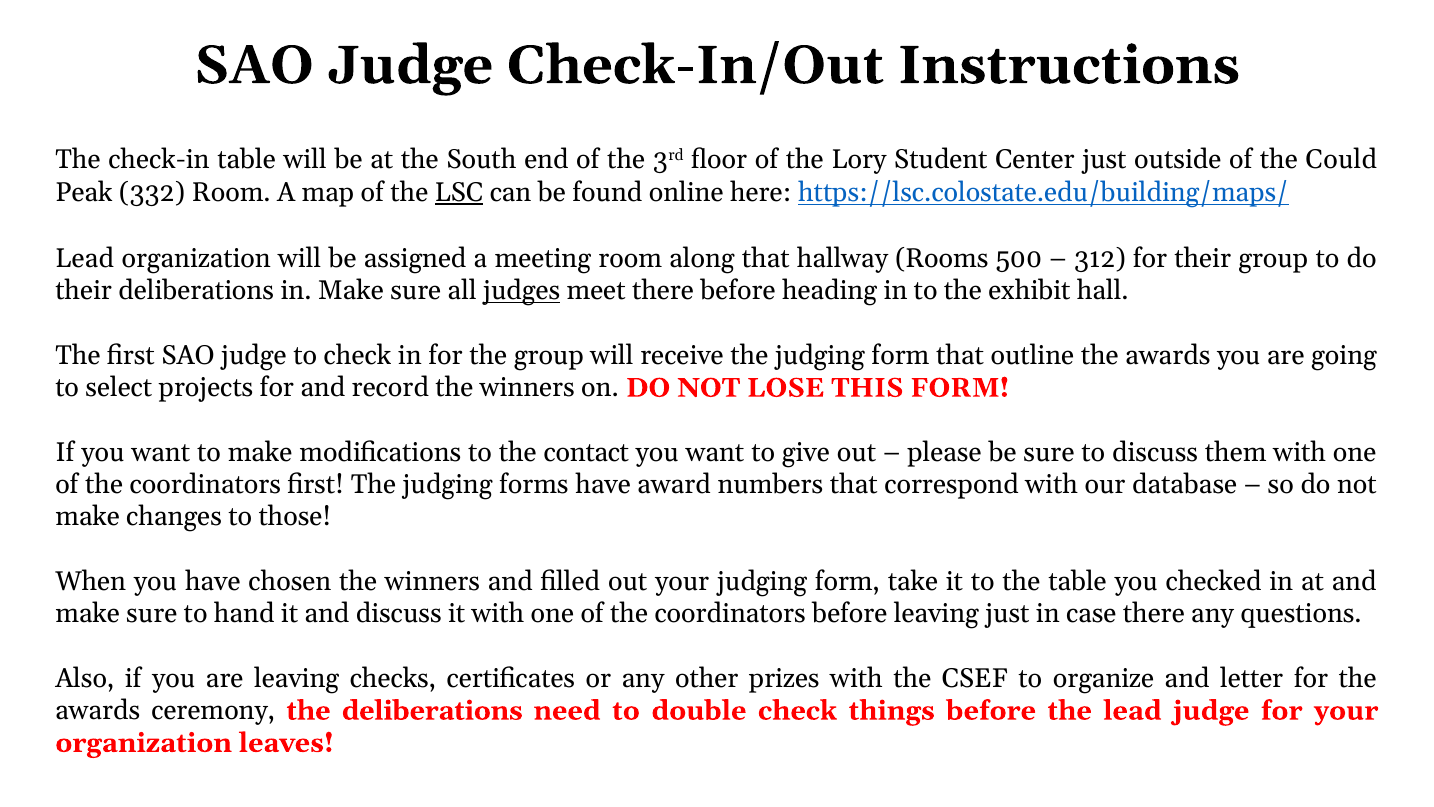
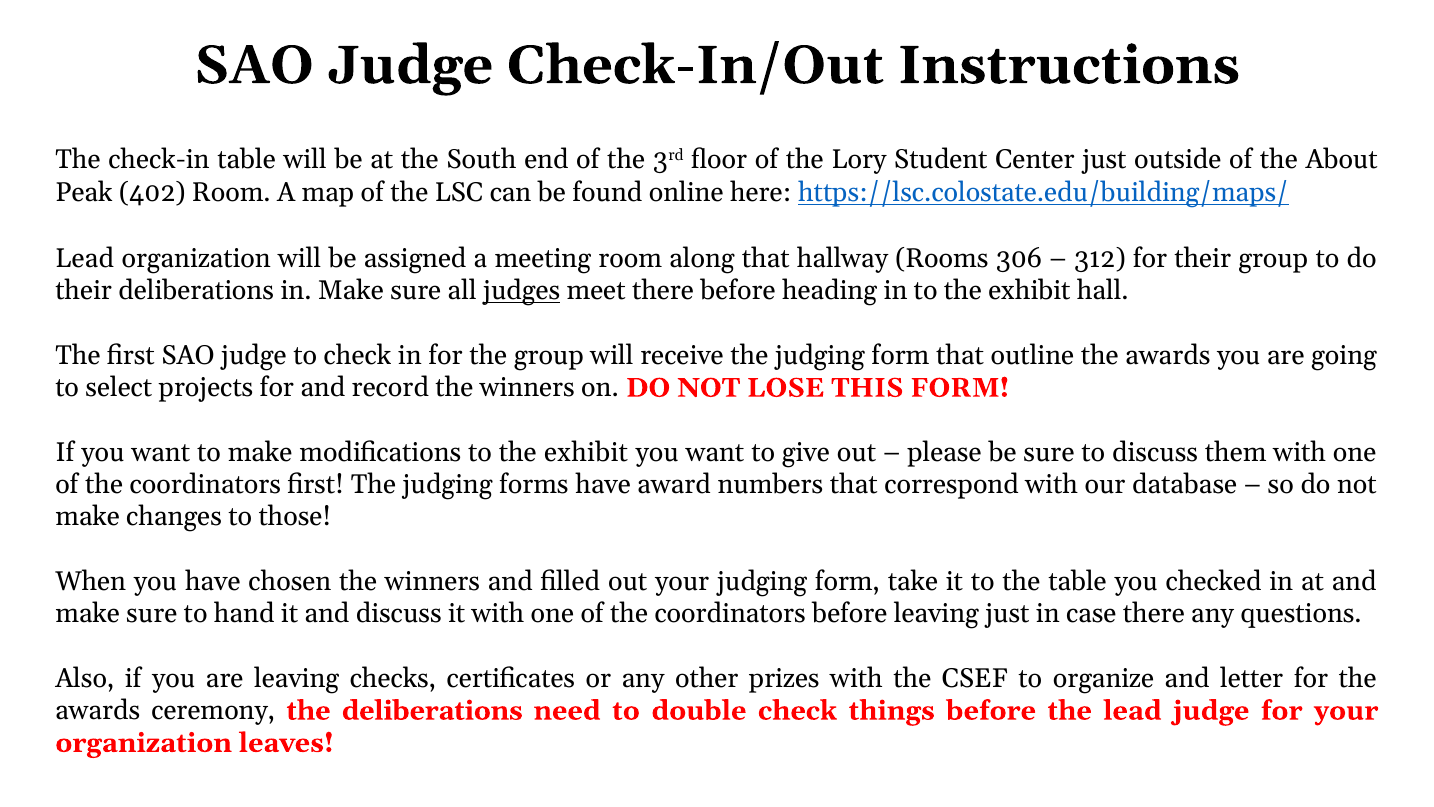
Could: Could -> About (1342, 160)
332: 332 -> 402 (152, 192)
LSC underline: present -> none (459, 192)
500: 500 -> 306 (1019, 259)
modifications to the contact: contact -> exhibit (586, 452)
